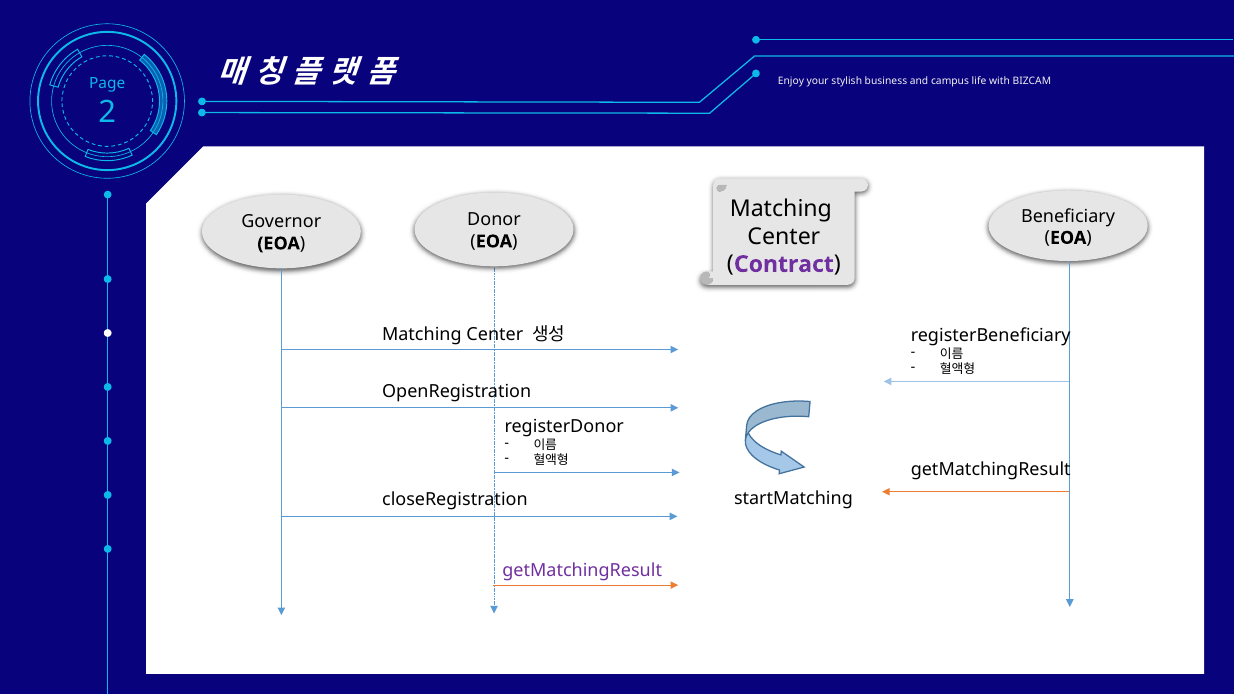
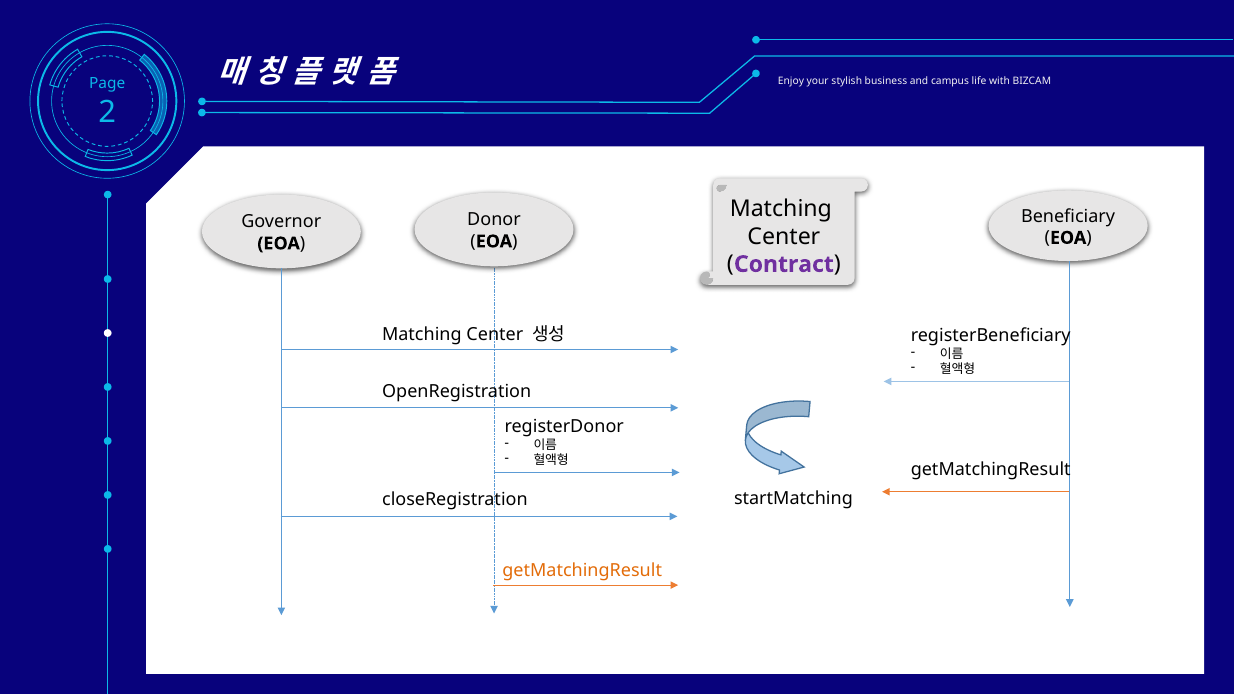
getMatchingResult colour: purple -> orange (582, 571)
